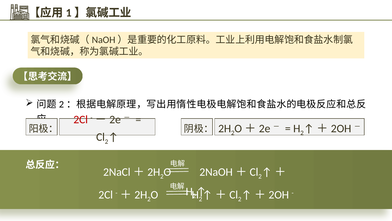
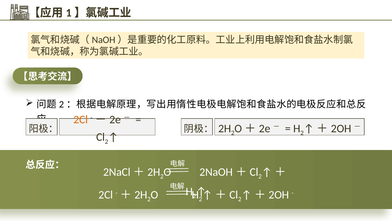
2Cl colour: red -> orange (81, 119)
